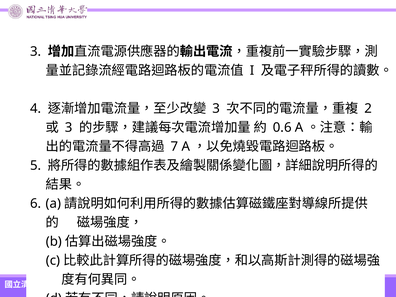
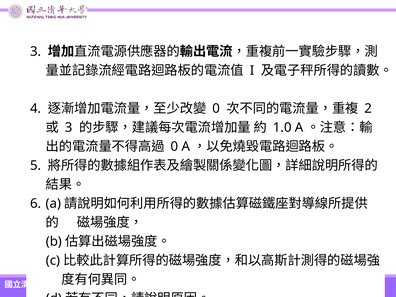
3: 3 -> 0 (216, 108)
0.6: 0.6 -> 1.0 (282, 127)
7: 7 -> 0 (174, 146)
